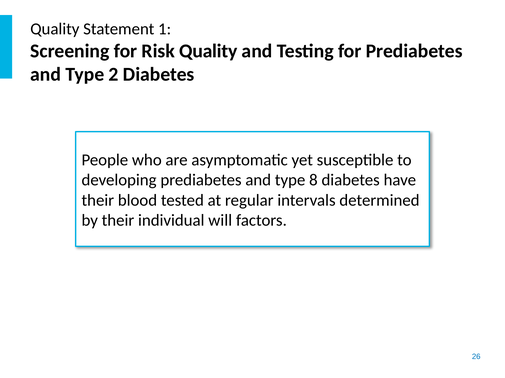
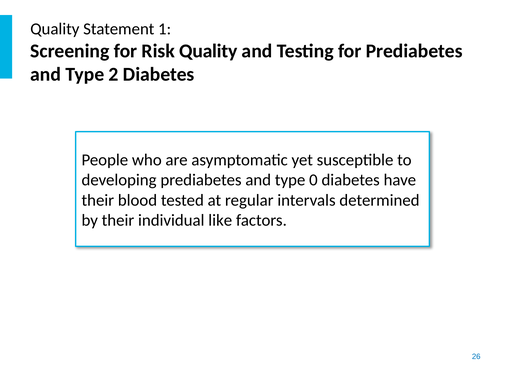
8: 8 -> 0 (313, 180)
will: will -> like (220, 221)
